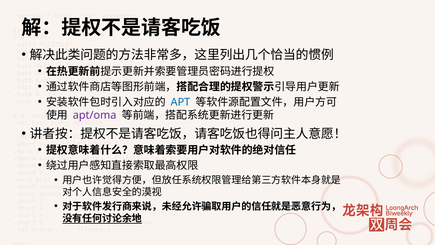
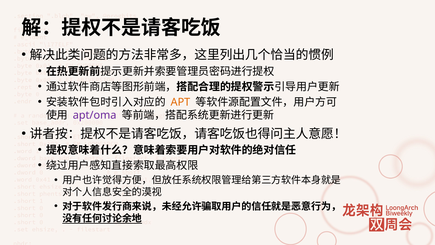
APT colour: blue -> orange (180, 102)
